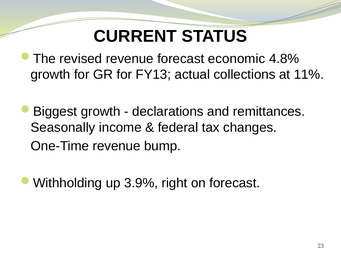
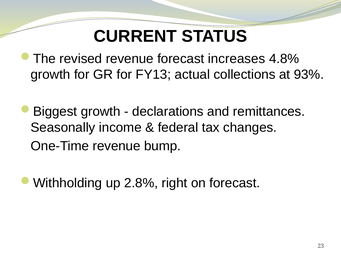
economic: economic -> increases (237, 59)
11%: 11% -> 93% (309, 75)
3.9%: 3.9% -> 2.8% (141, 184)
